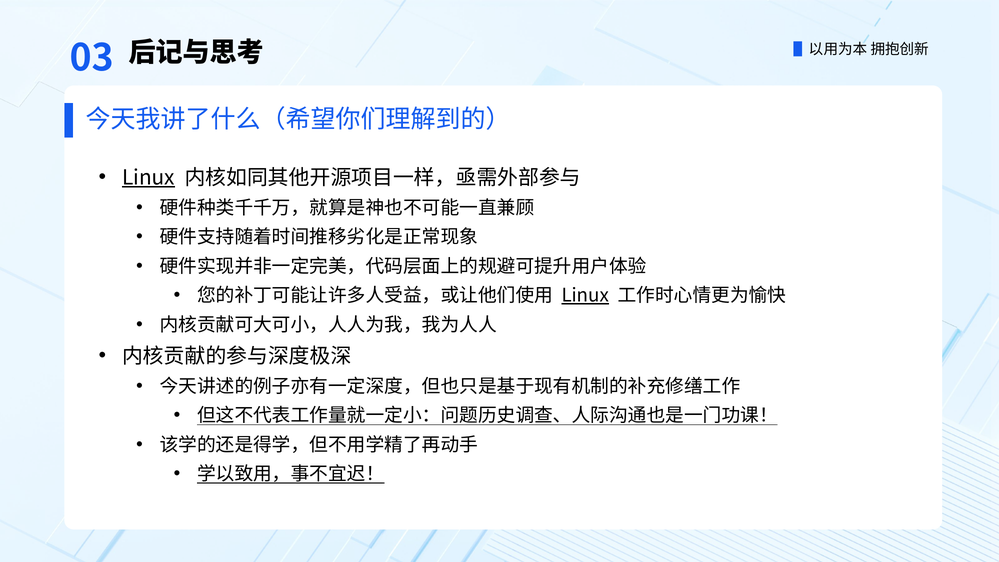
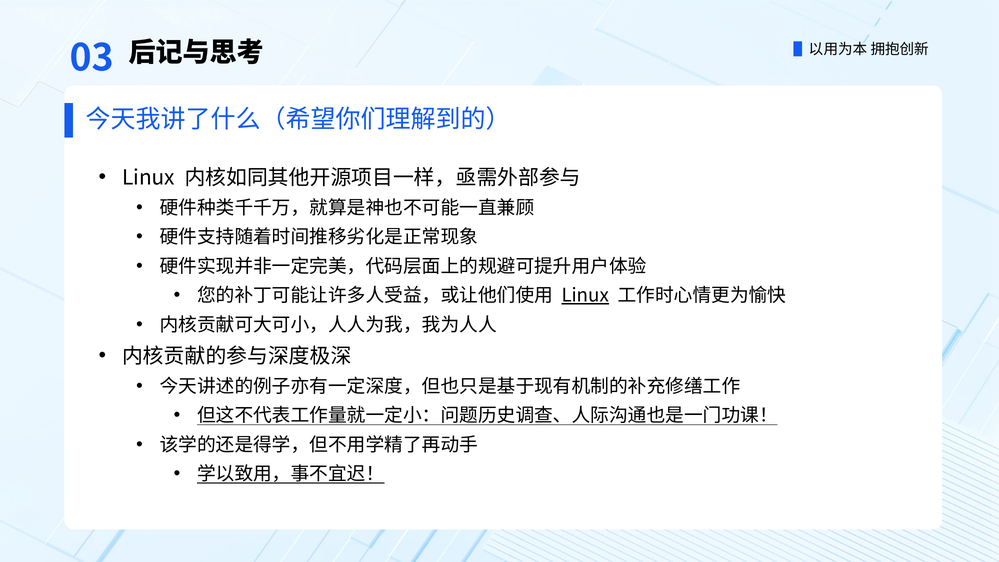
Linux underline: present -> none (148, 178)
